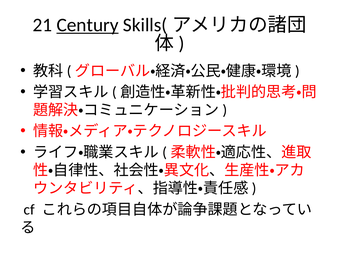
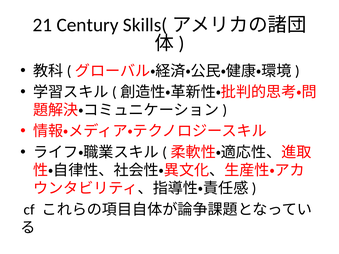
Century underline: present -> none (88, 25)
